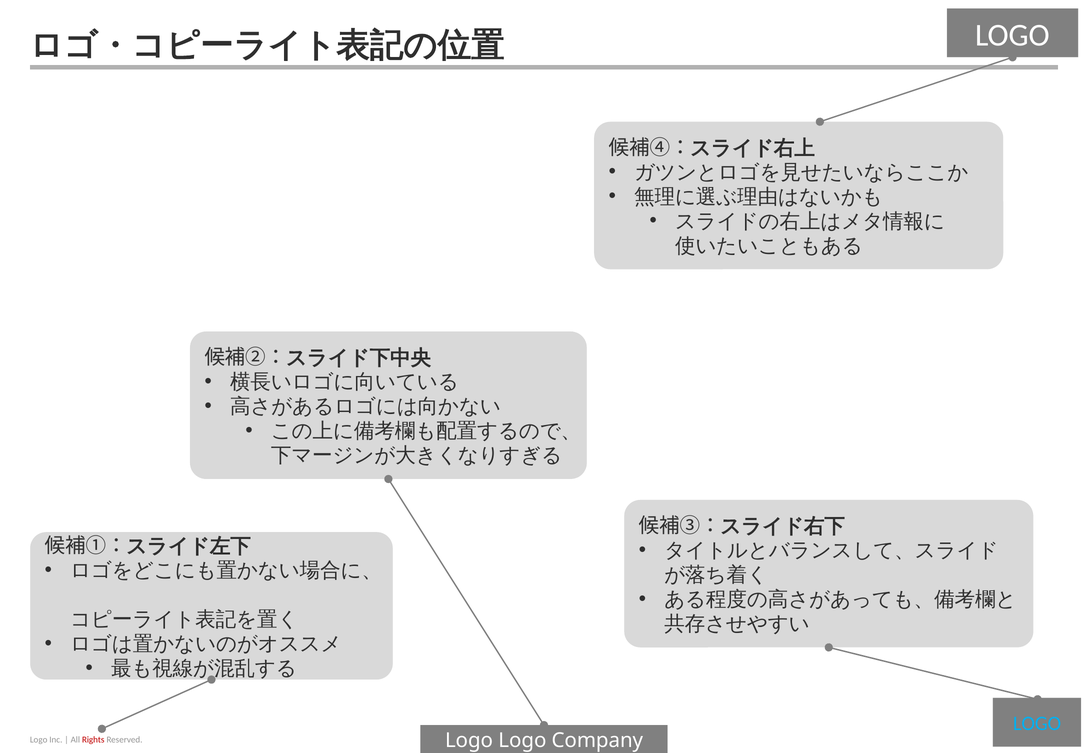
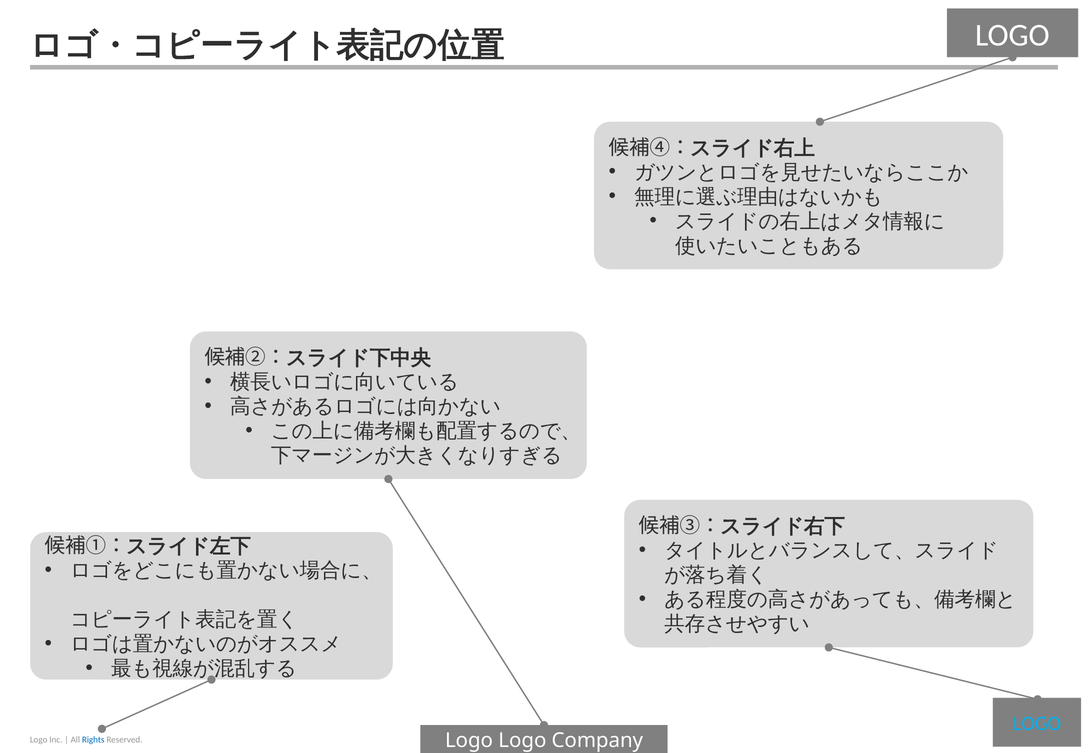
Rights colour: red -> blue (93, 740)
